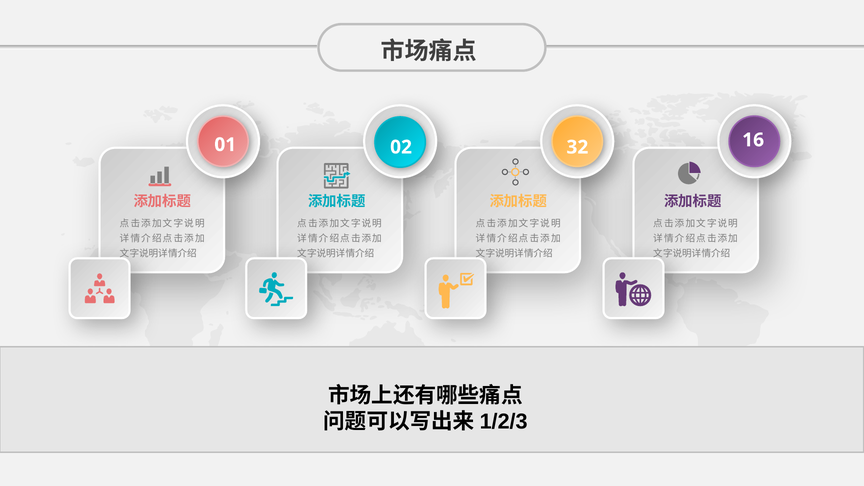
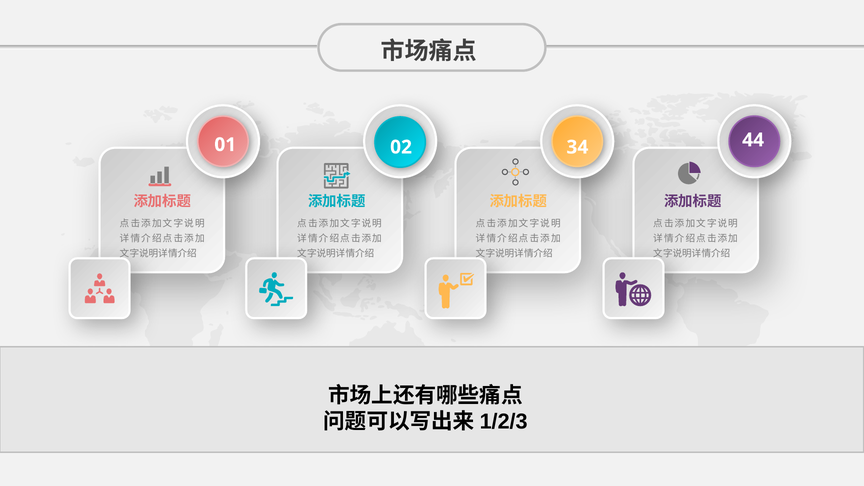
32: 32 -> 34 (577, 147)
16: 16 -> 44 (753, 140)
